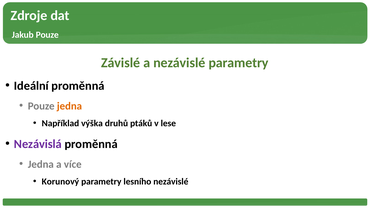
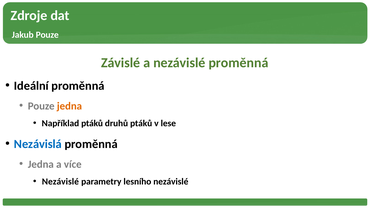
nezávislé parametry: parametry -> proměnná (238, 63)
Například výška: výška -> ptáků (92, 124)
Nezávislá colour: purple -> blue (38, 144)
Korunový: Korunový -> Nezávislé (60, 182)
